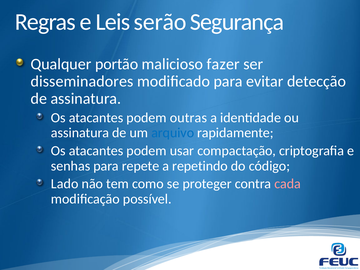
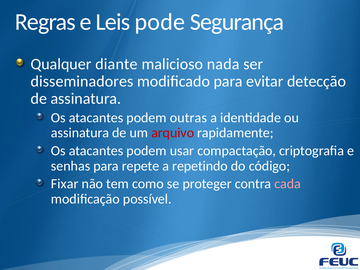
serão: serão -> pode (160, 22)
portão: portão -> diante (116, 64)
fazer: fazer -> nada (223, 64)
arquivo colour: blue -> red (173, 133)
Lado: Lado -> Fixar (65, 184)
